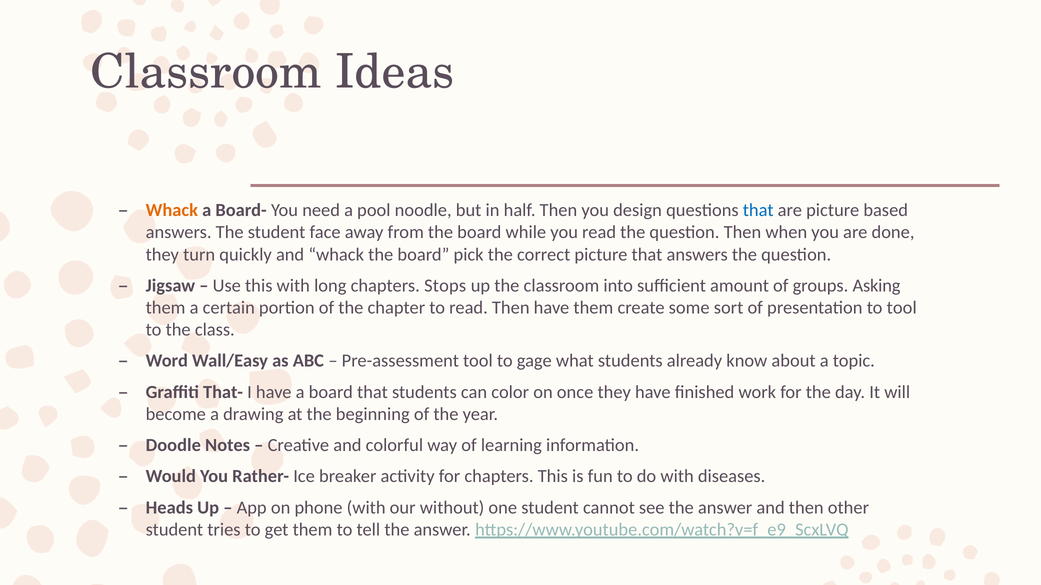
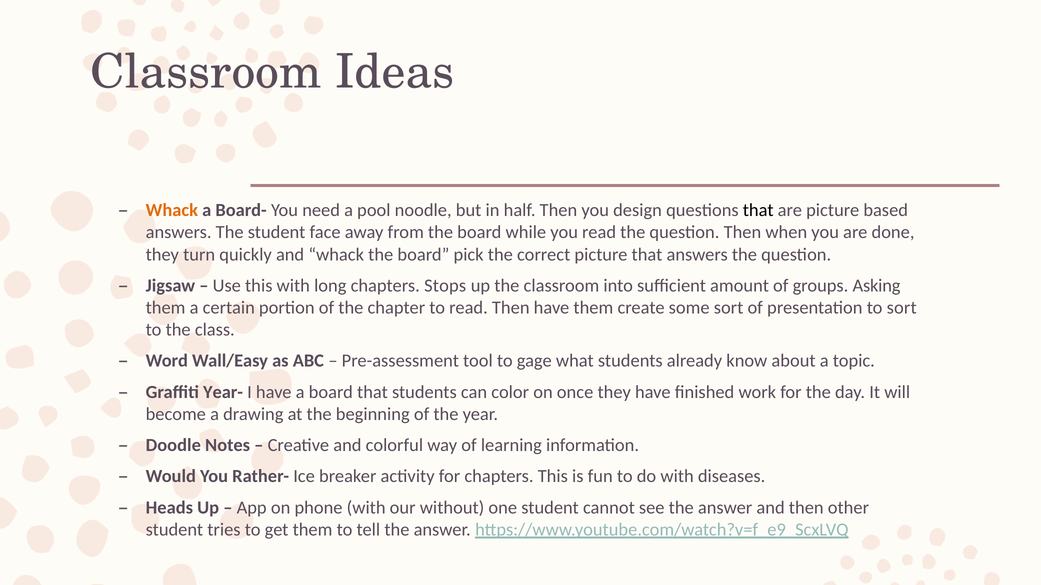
that colour: blue -> black (758, 210)
to tool: tool -> sort (902, 308)
That-: That- -> Year- (223, 392)
